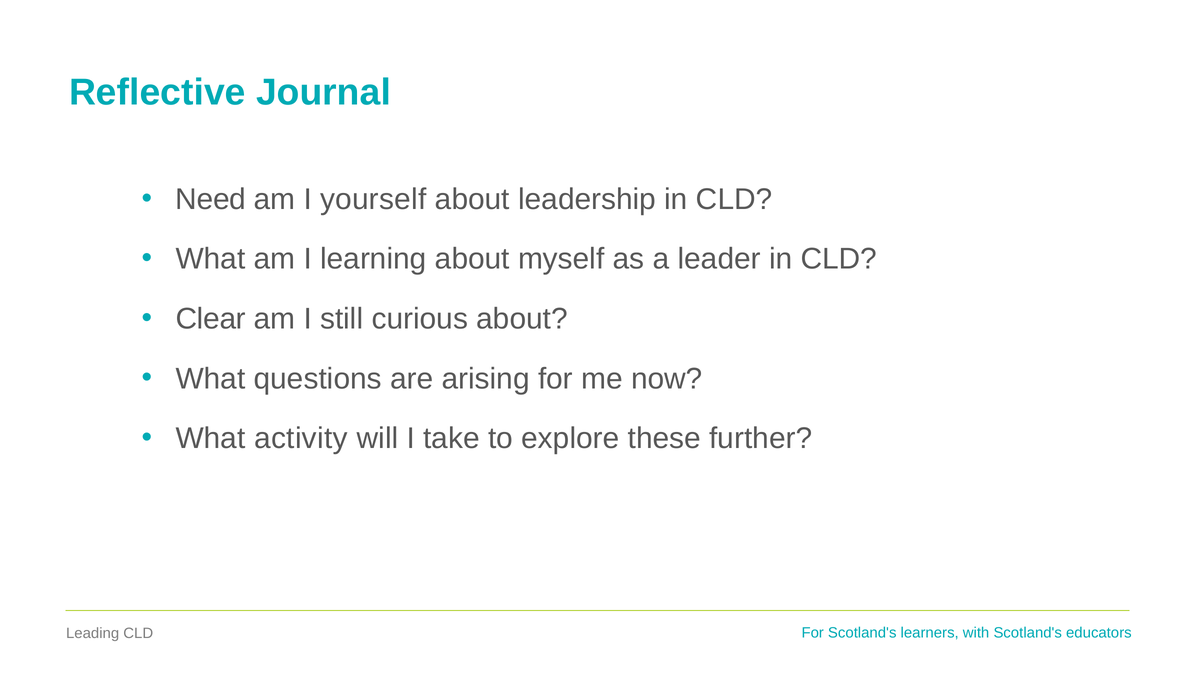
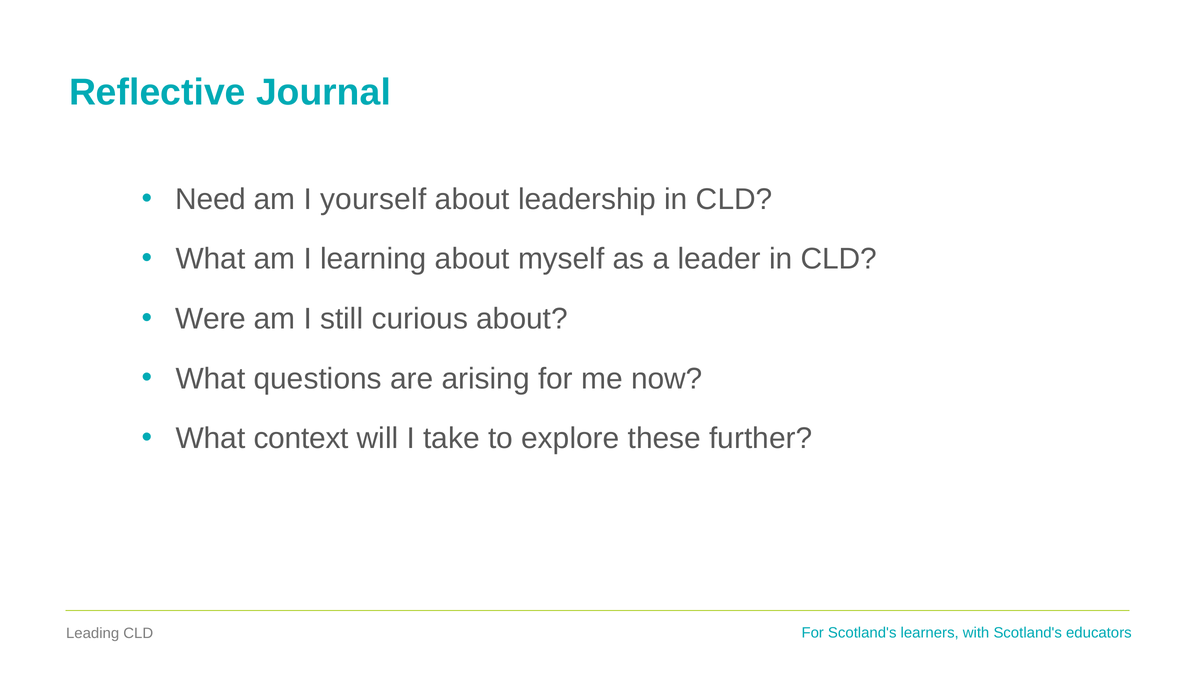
Clear: Clear -> Were (211, 319)
activity: activity -> context (301, 439)
